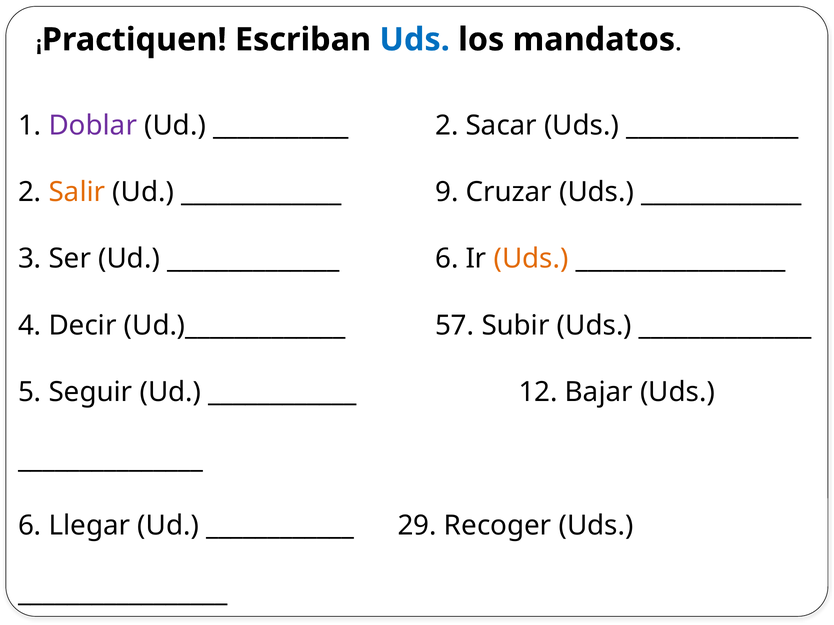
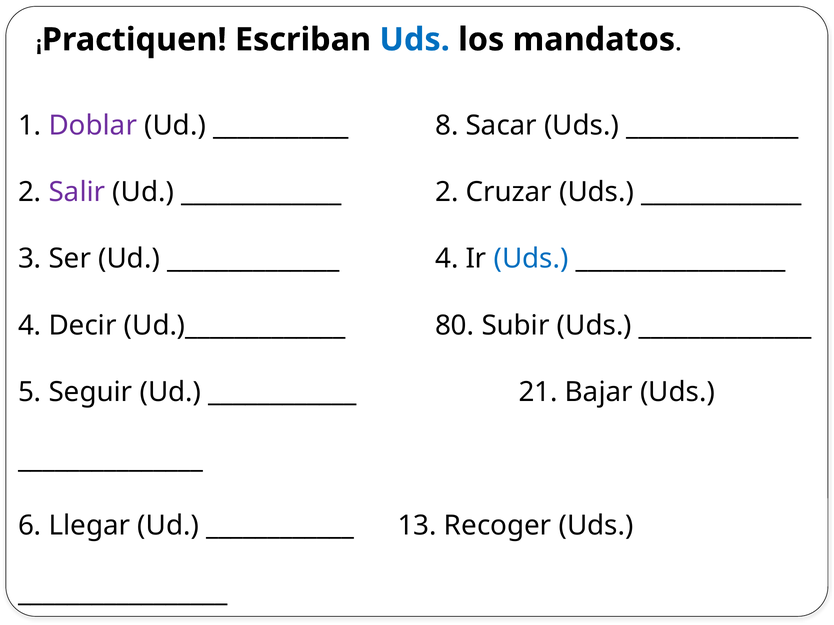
2: 2 -> 8 (447, 126)
Salir colour: orange -> purple (77, 192)
9: 9 -> 2 (447, 192)
6: 6 -> 4 (447, 259)
Uds colour: orange -> blue (531, 259)
57: 57 -> 80 (455, 326)
12: 12 -> 21 (538, 392)
29: 29 -> 13 (417, 526)
